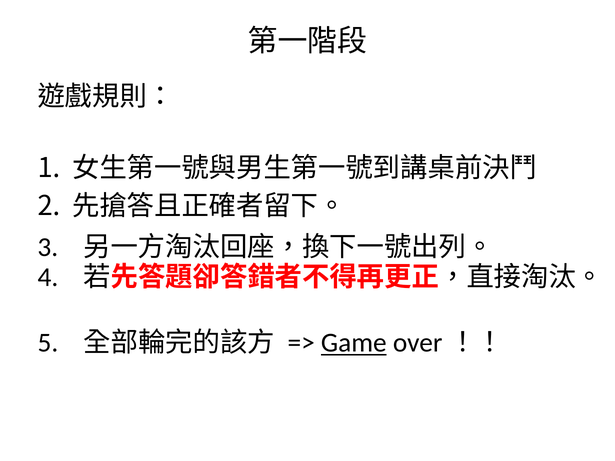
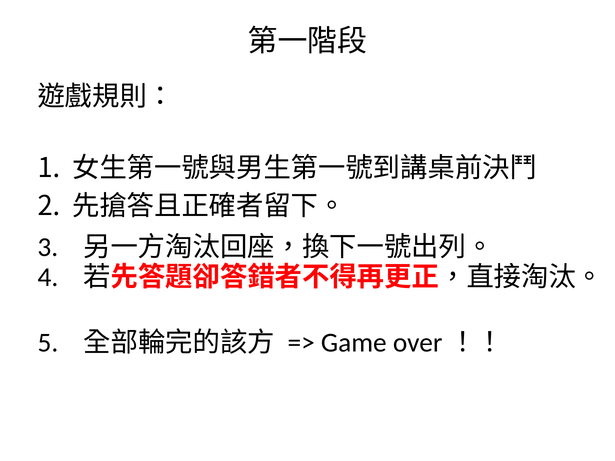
Game underline: present -> none (354, 343)
